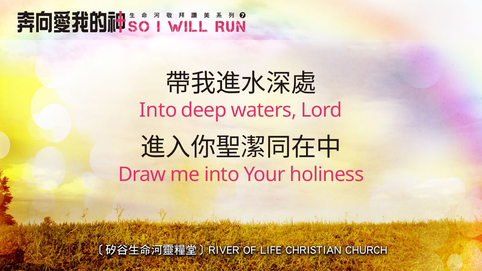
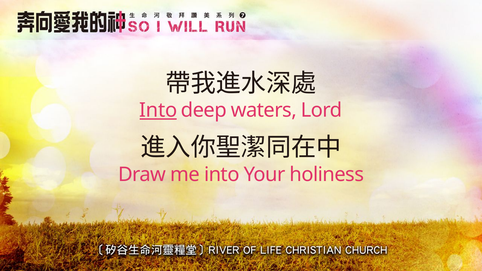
Into underline: none -> present (158, 110)
